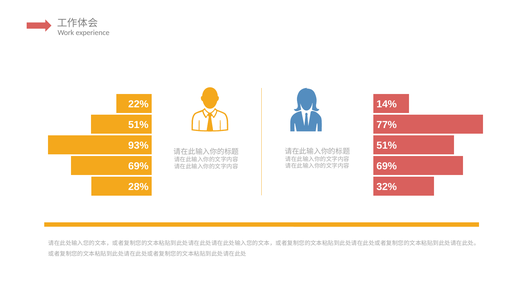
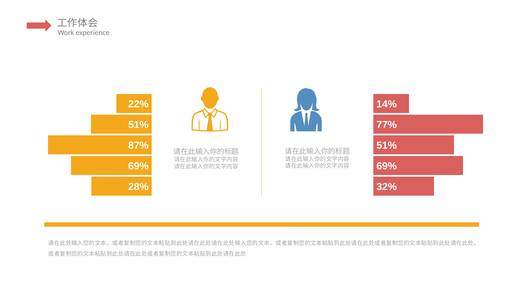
93%: 93% -> 87% (138, 146)
